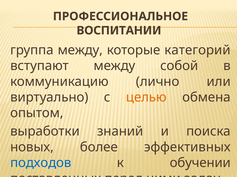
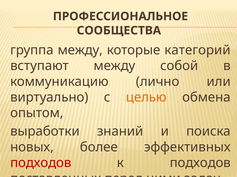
ВОСПИТАНИИ: ВОСПИТАНИИ -> СООБЩЕСТВА (119, 31)
подходов colour: blue -> red (41, 163)
к обучении: обучении -> подходов (200, 163)
